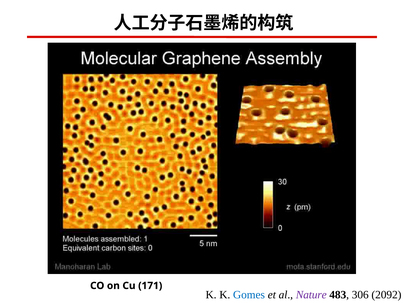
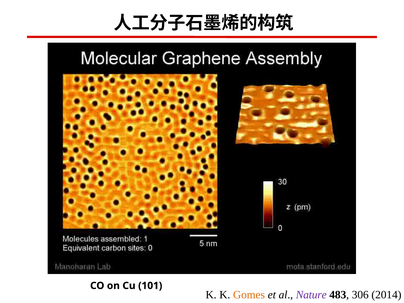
171: 171 -> 101 (150, 286)
Gomes colour: blue -> orange (249, 295)
2092: 2092 -> 2014 (386, 295)
